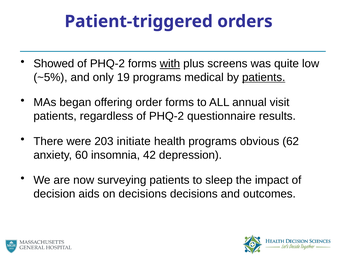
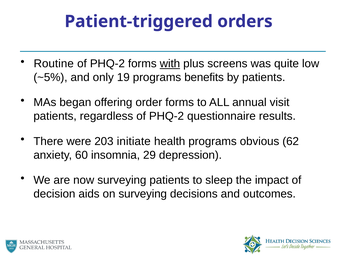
Showed: Showed -> Routine (54, 64)
medical: medical -> benefits (204, 77)
patients underline: present -> none (264, 77)
42: 42 -> 29 (149, 155)
on decisions: decisions -> surveying (143, 194)
